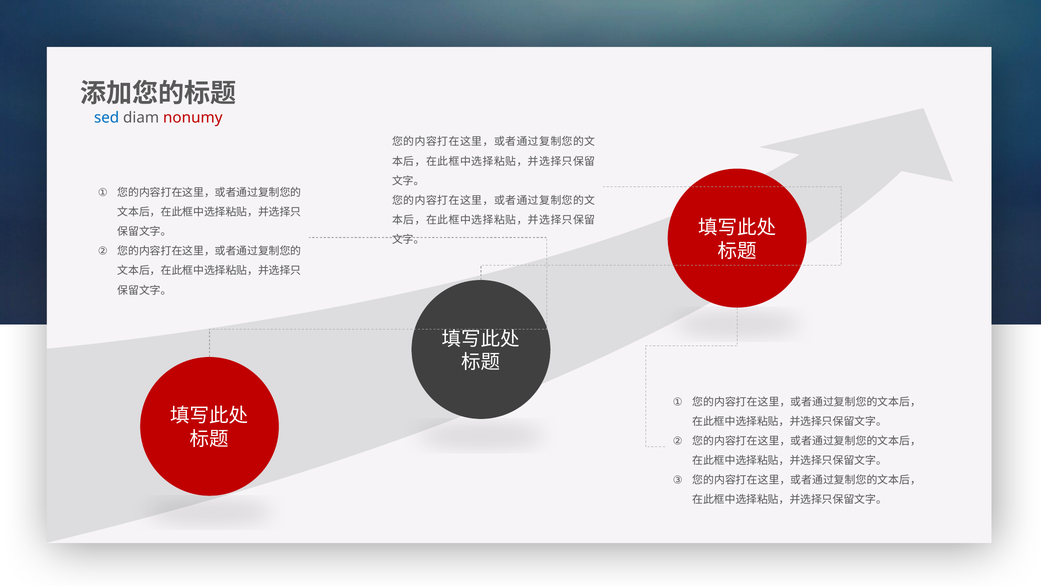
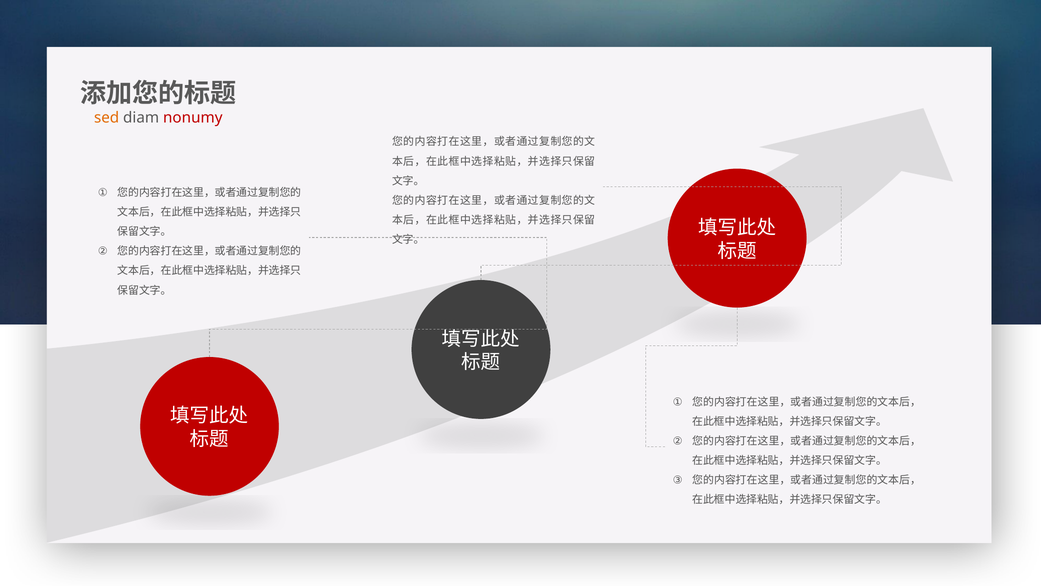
sed colour: blue -> orange (107, 117)
